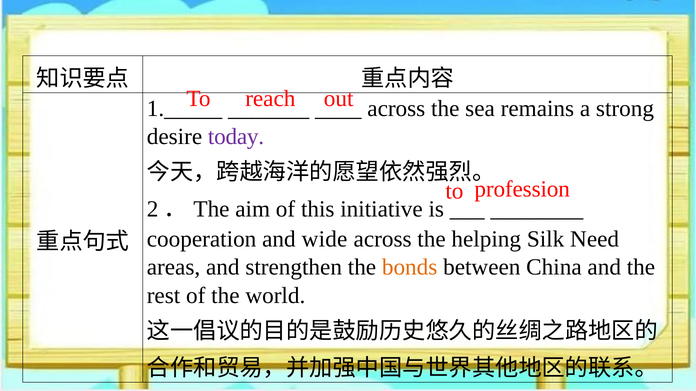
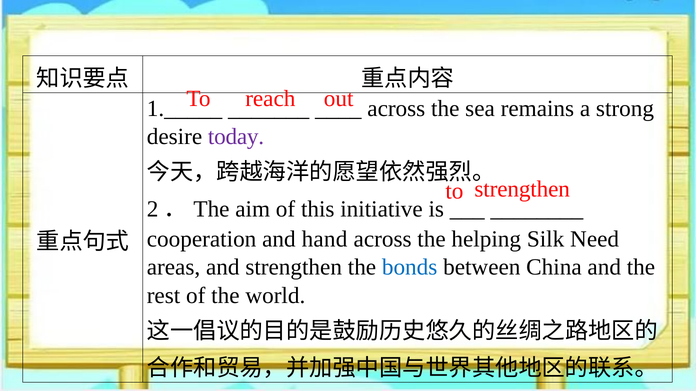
to profession: profession -> strengthen (522, 189)
wide: wide -> hand (325, 239)
bonds colour: orange -> blue (410, 268)
